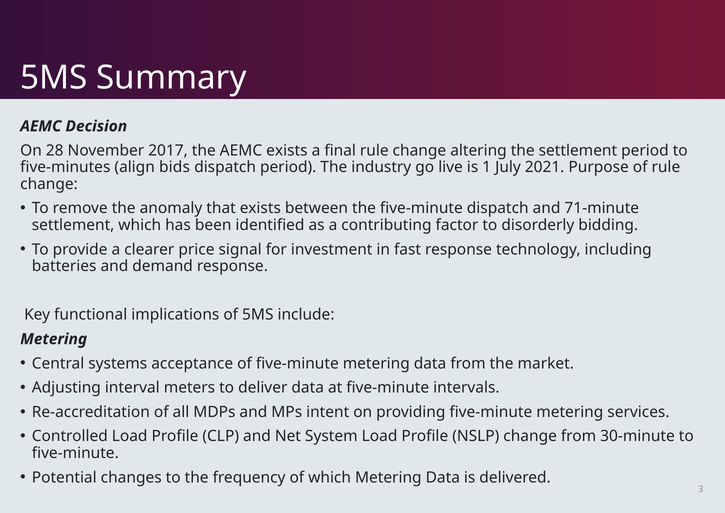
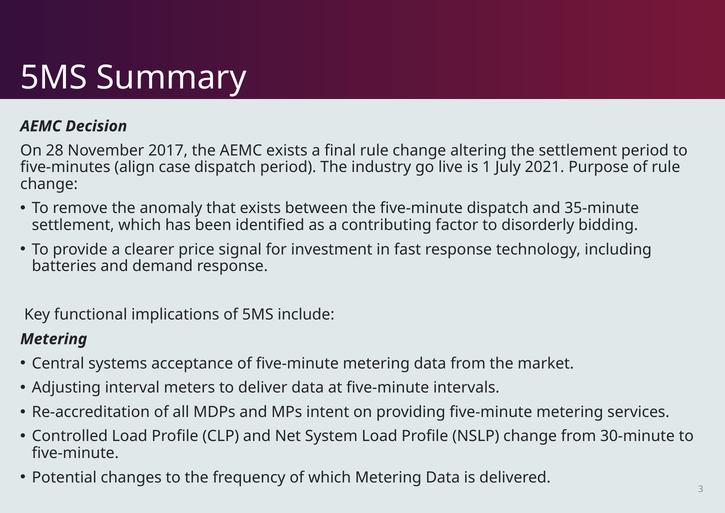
bids: bids -> case (175, 167)
71-minute: 71-minute -> 35-minute (602, 208)
